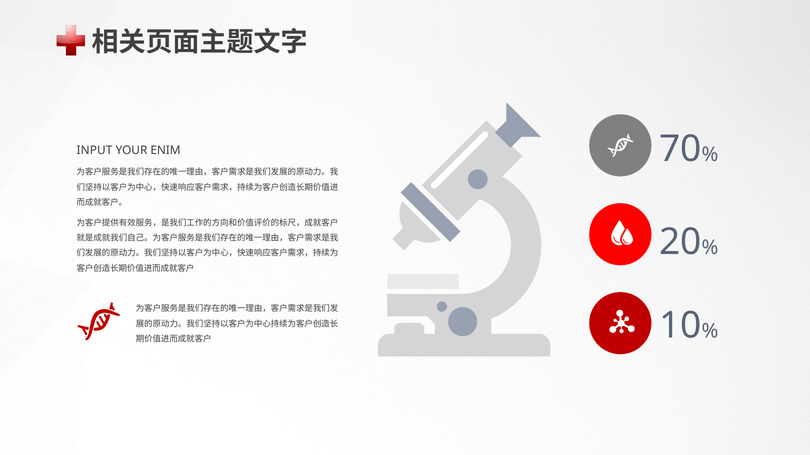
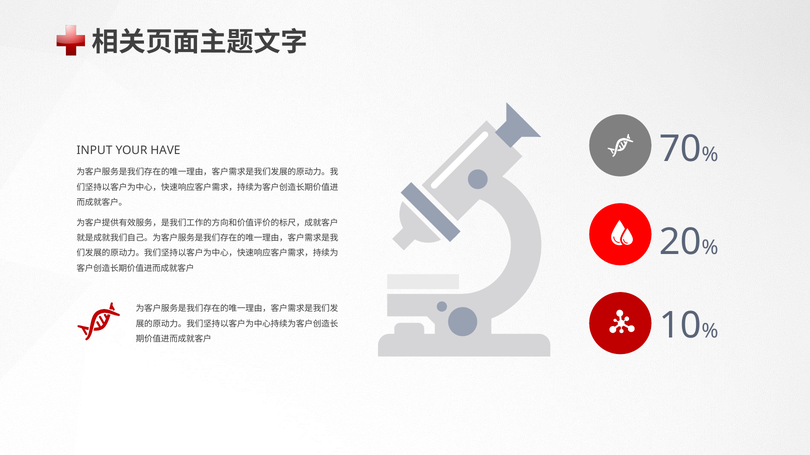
ENIM: ENIM -> HAVE (165, 150)
